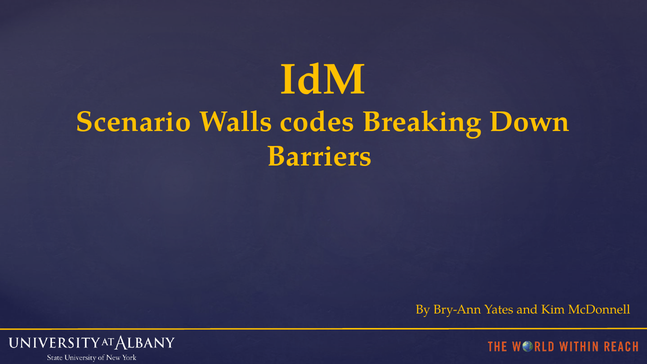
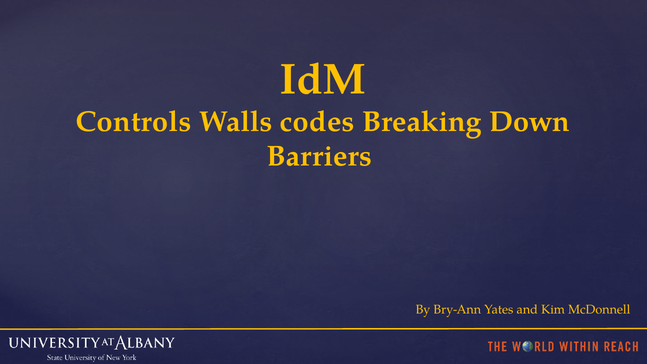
Scenario: Scenario -> Controls (134, 122)
